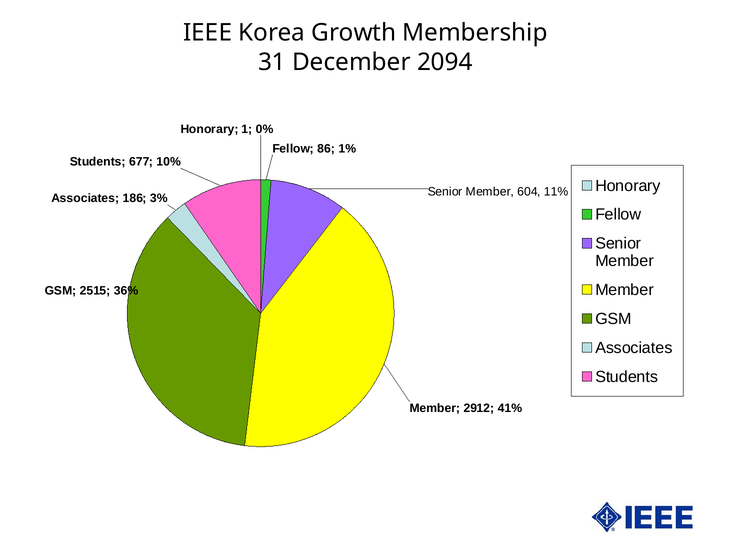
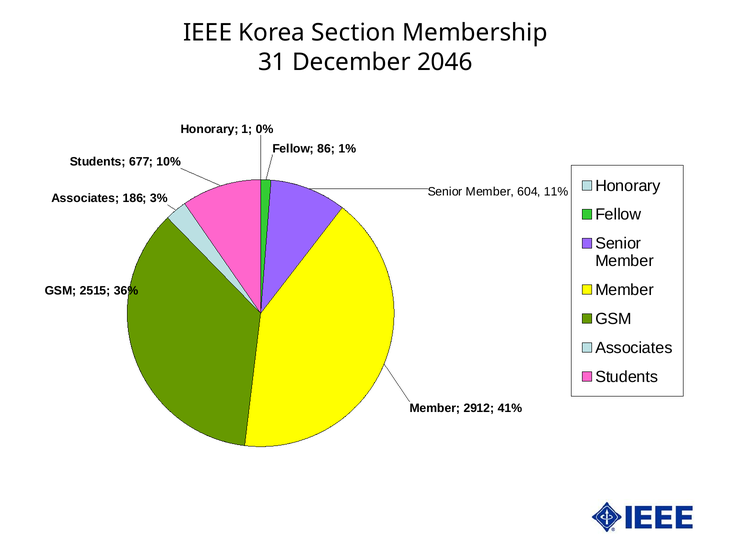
Growth: Growth -> Section (354, 33)
2094: 2094 -> 2046 (445, 62)
